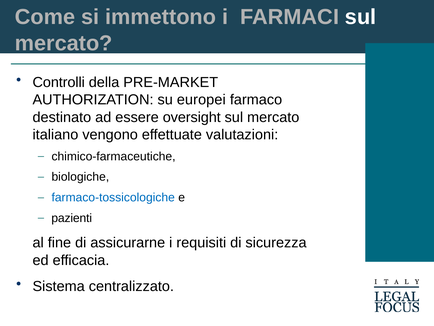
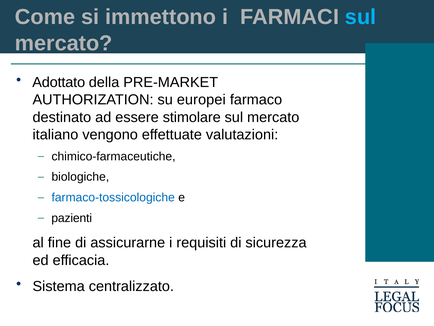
sul colour: white -> light blue (361, 17)
Controlli: Controlli -> Adottato (59, 82)
oversight: oversight -> stimolare (192, 117)
